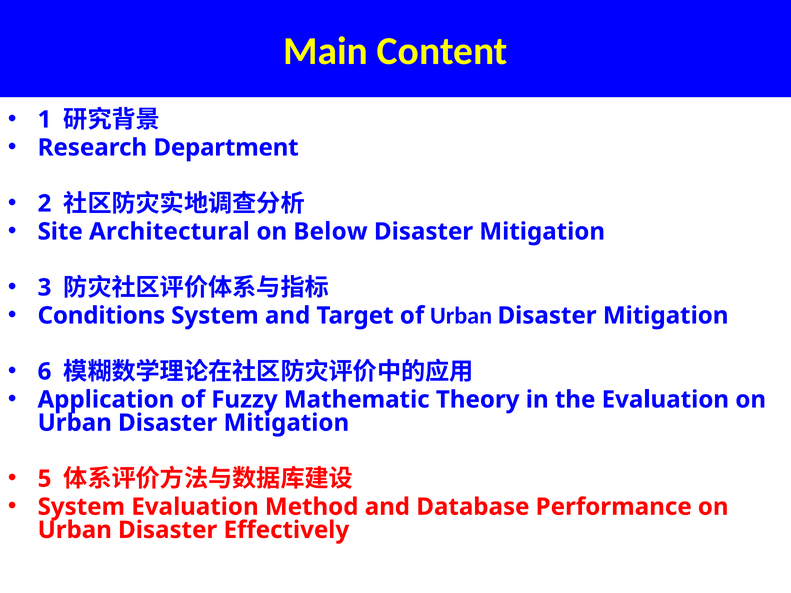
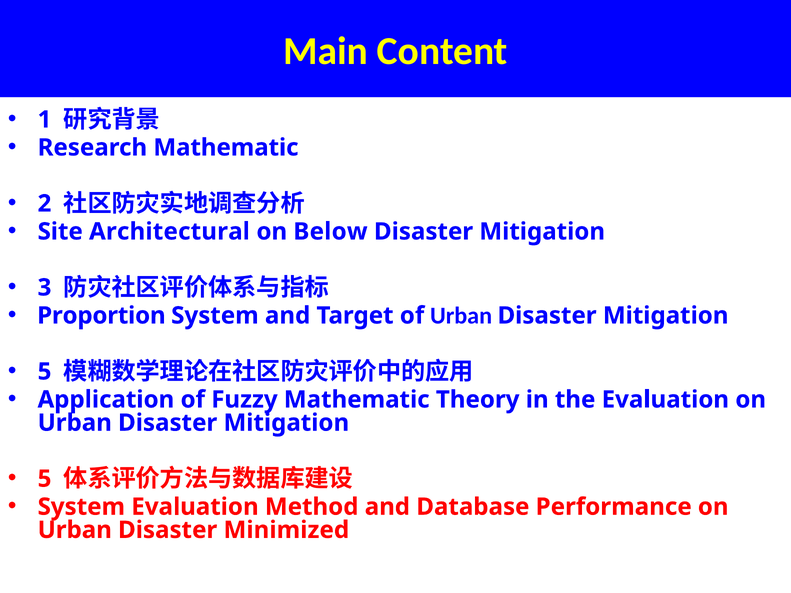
Research Department: Department -> Mathematic (226, 148)
Conditions: Conditions -> Proportion (101, 316)
6: 6 -> 5 (44, 372)
Effectively: Effectively -> Minimized (286, 530)
